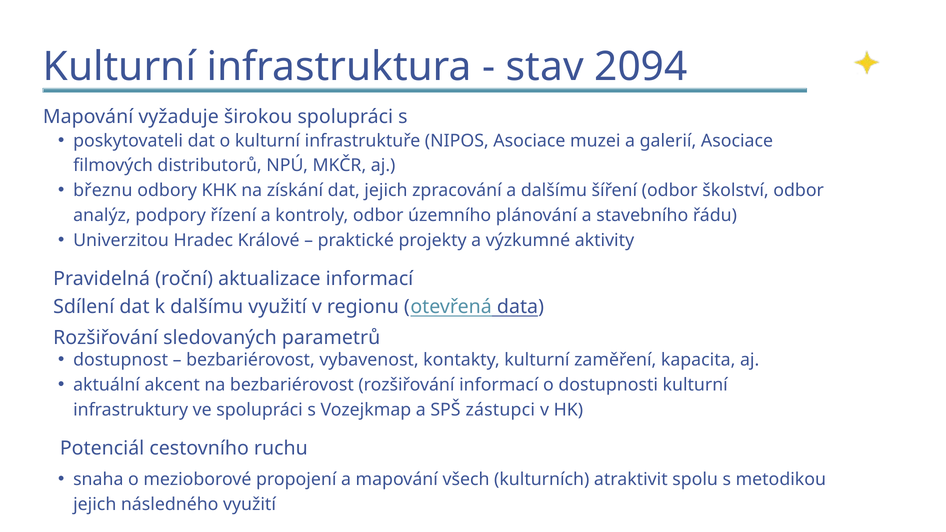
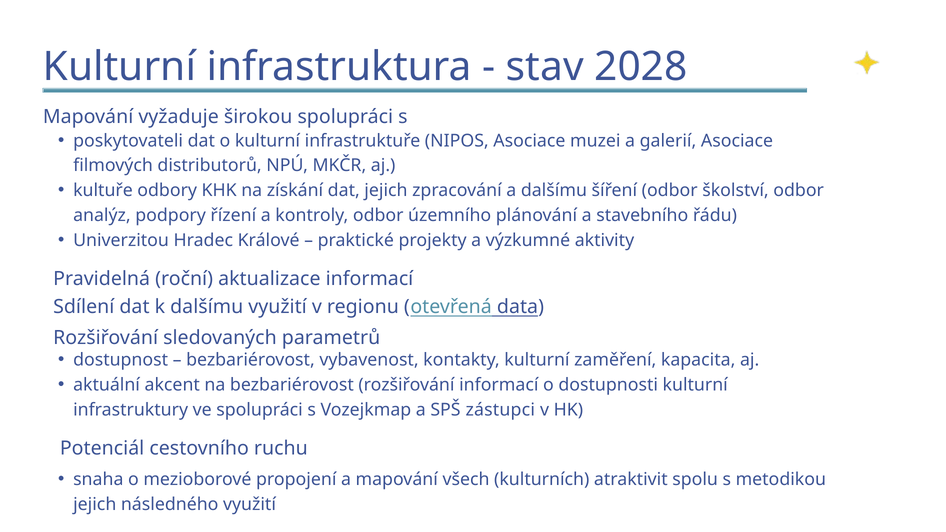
2094: 2094 -> 2028 (641, 67)
březnu: březnu -> kultuře (103, 191)
